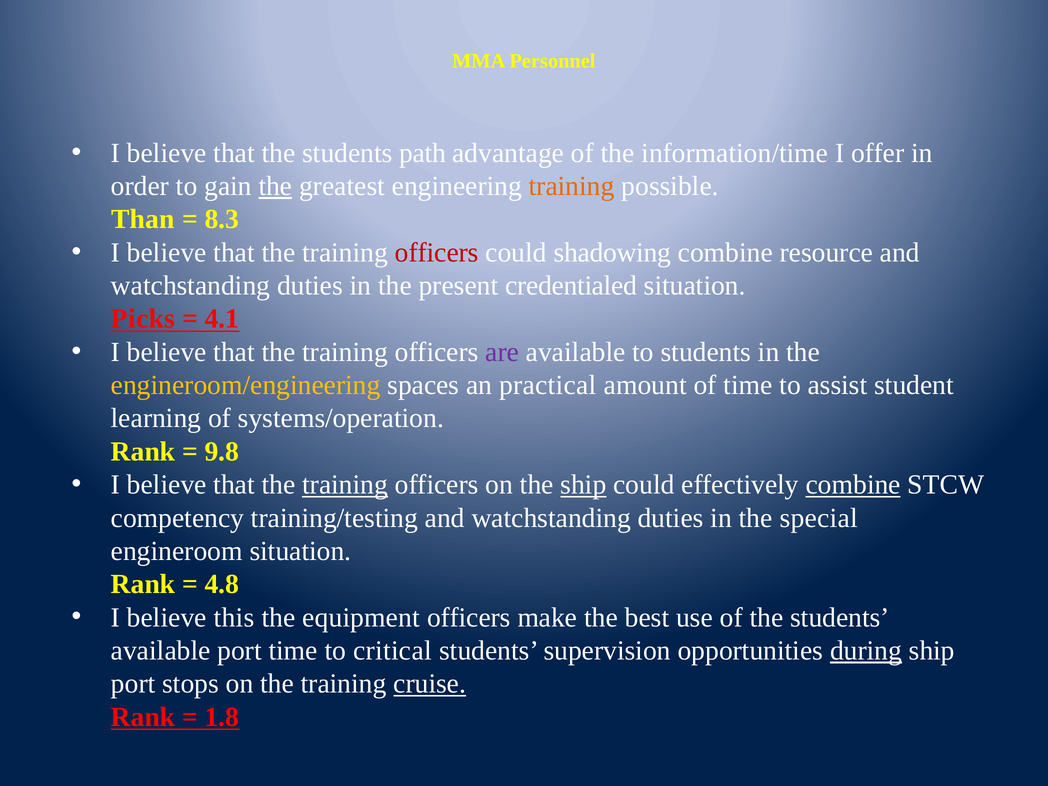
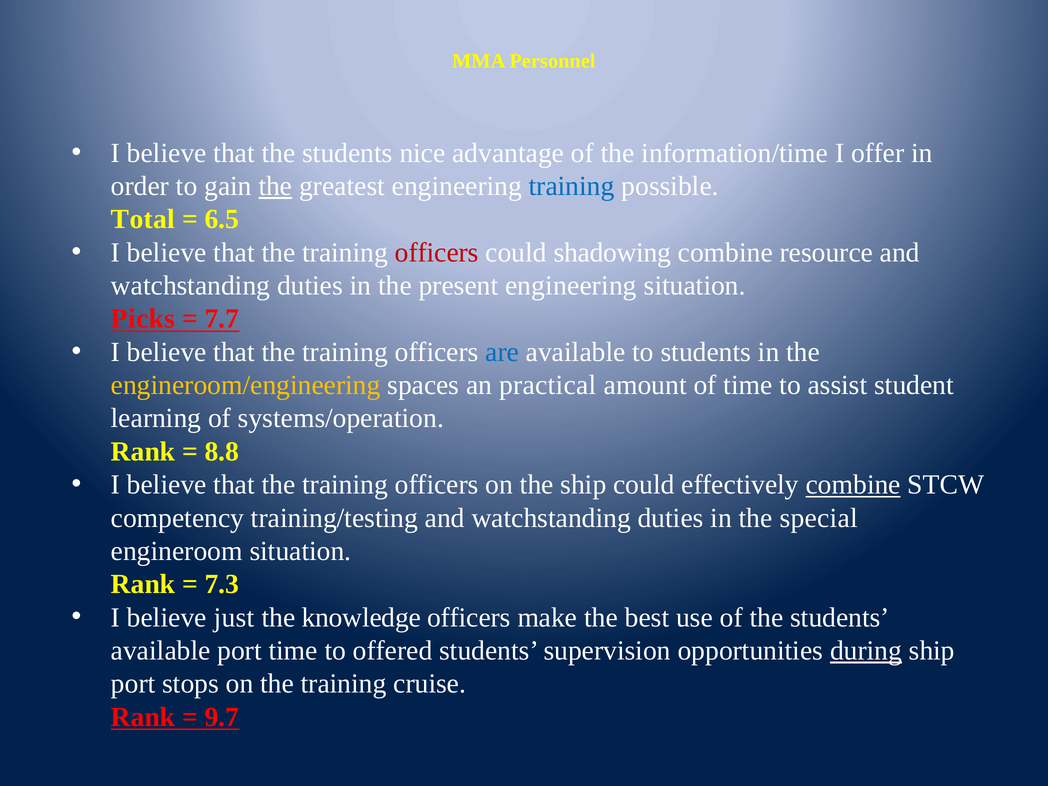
path: path -> nice (422, 153)
training colour: orange -> blue (572, 186)
Than: Than -> Total (143, 219)
8.3: 8.3 -> 6.5 (222, 219)
present credentialed: credentialed -> engineering (571, 286)
4.1: 4.1 -> 7.7 (222, 319)
are colour: purple -> blue (502, 352)
9.8: 9.8 -> 8.8 (222, 452)
training underline: present -> none (345, 485)
ship underline: present -> none (583, 485)
4.8: 4.8 -> 7.3 (222, 584)
this: this -> just (234, 617)
equipment: equipment -> knowledge (361, 617)
critical: critical -> offered (393, 651)
cruise underline: present -> none (430, 684)
1.8: 1.8 -> 9.7 (222, 717)
